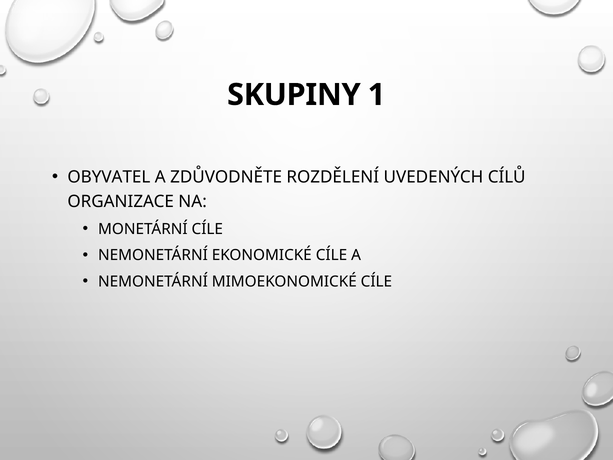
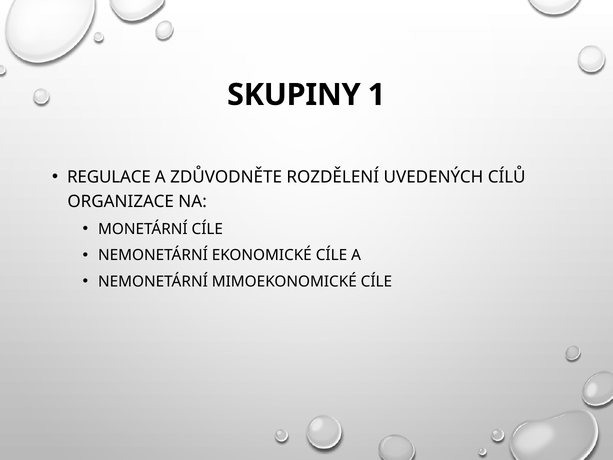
OBYVATEL: OBYVATEL -> REGULACE (109, 177)
